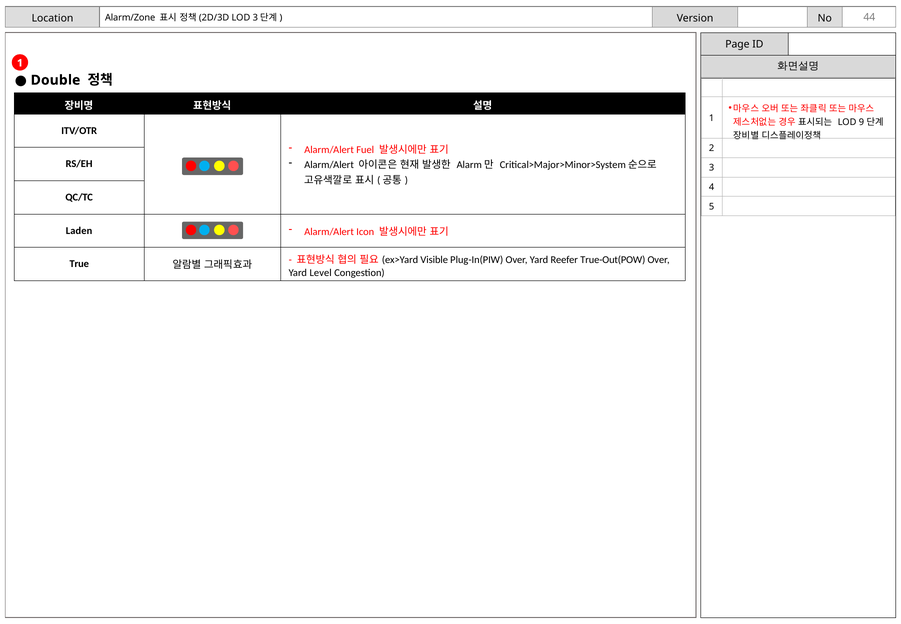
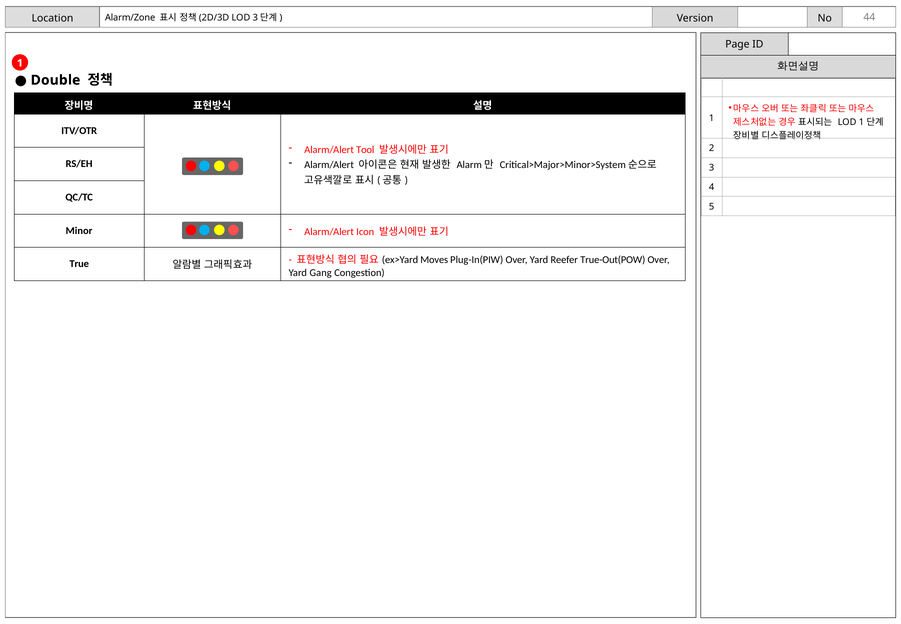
LOD 9: 9 -> 1 (861, 122)
Fuel: Fuel -> Tool (365, 150)
Laden: Laden -> Minor (79, 231)
Visible: Visible -> Moves (434, 260)
Level: Level -> Gang (321, 273)
